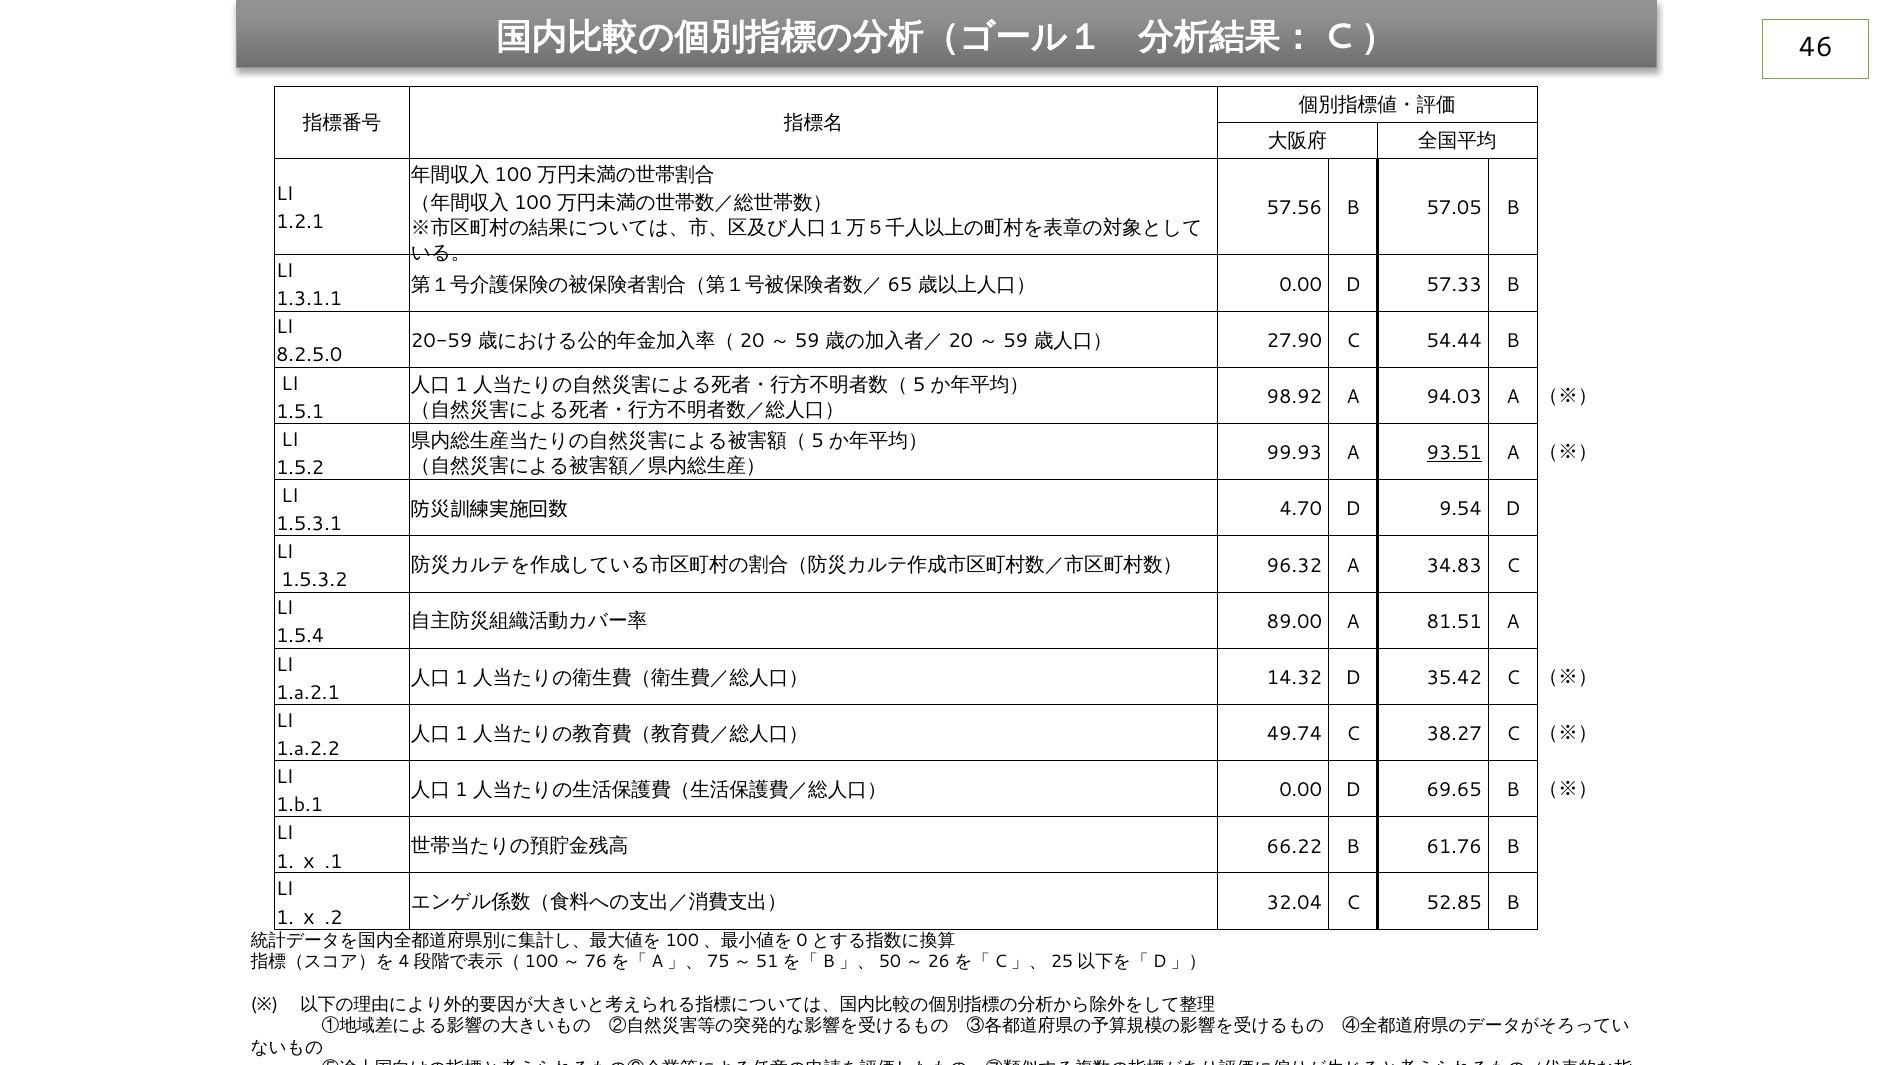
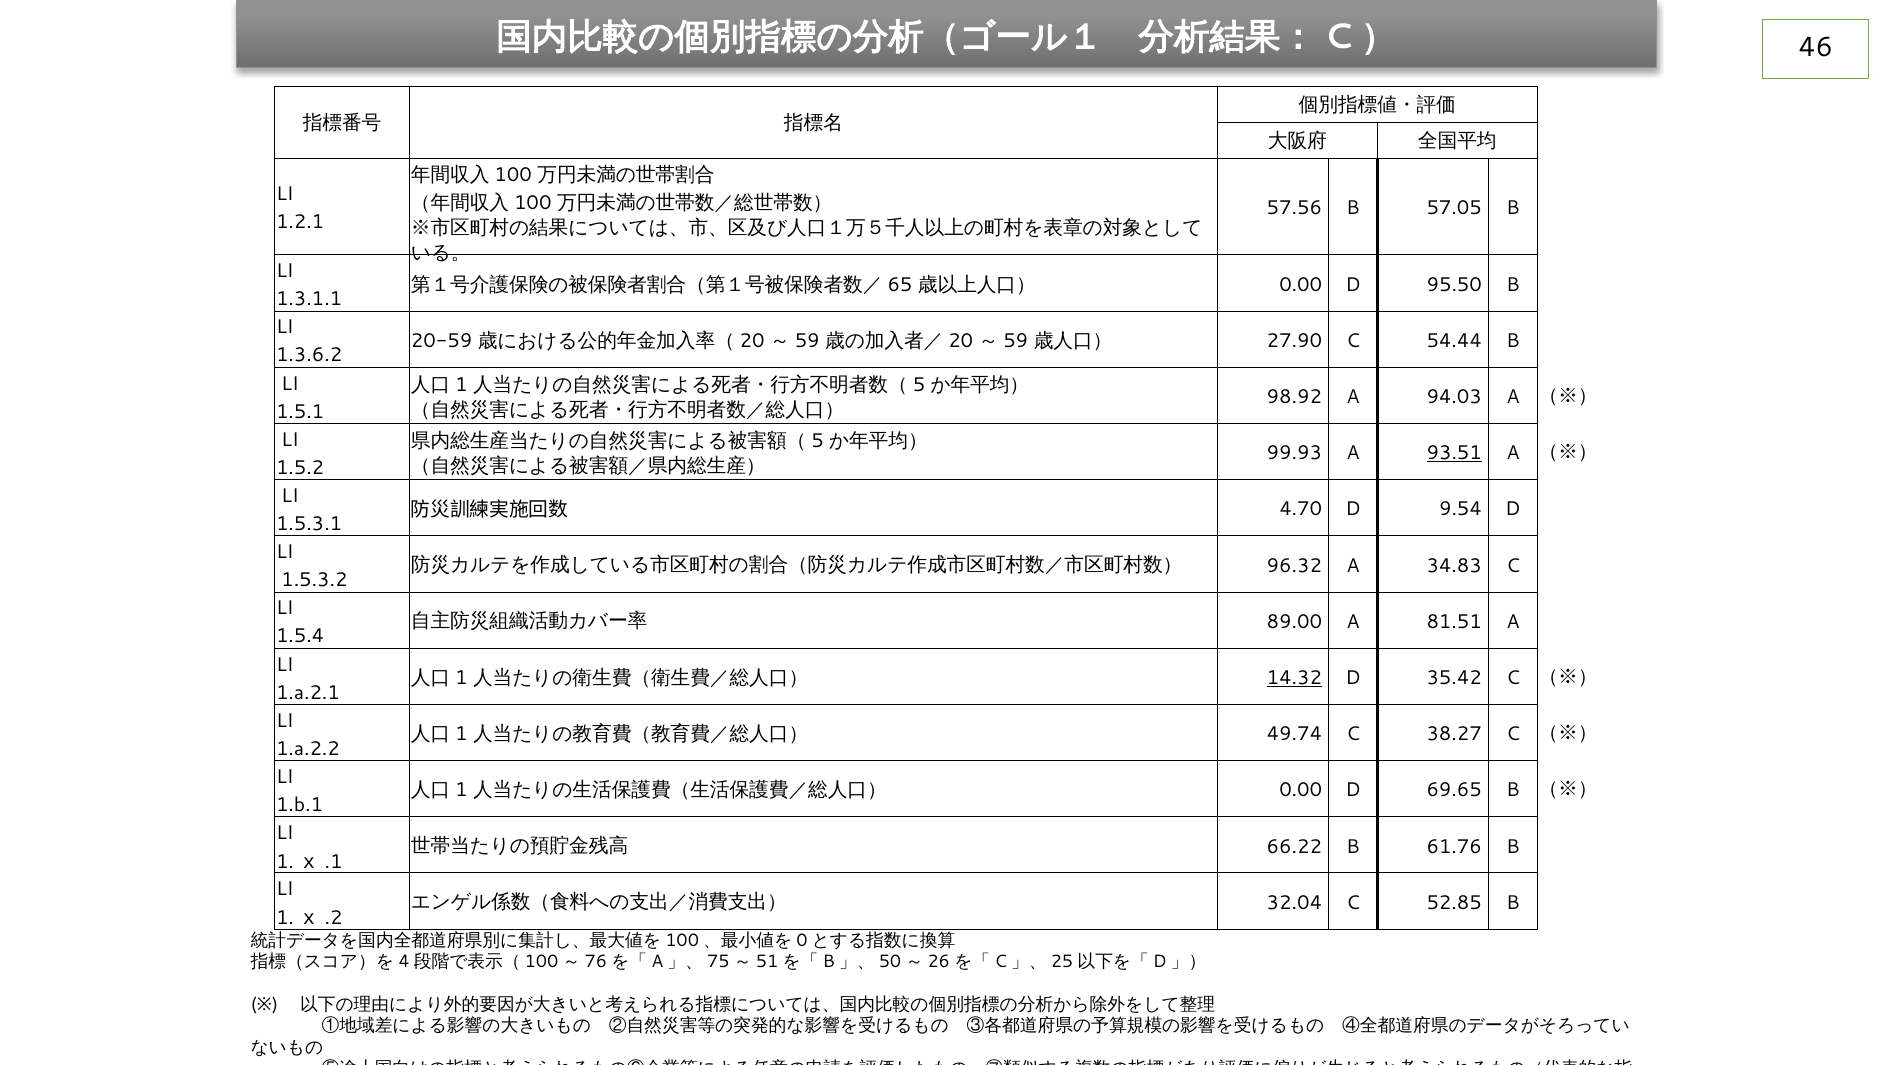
57.33: 57.33 -> 95.50 (1454, 285)
8.2.5.0: 8.2.5.0 -> 1.3.6.2 (309, 355)
14.32 underline: none -> present (1294, 678)
